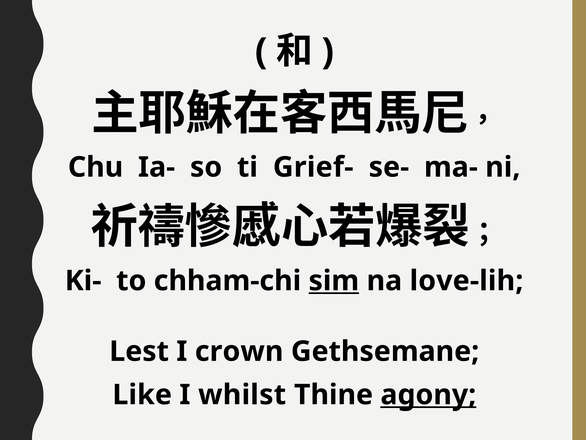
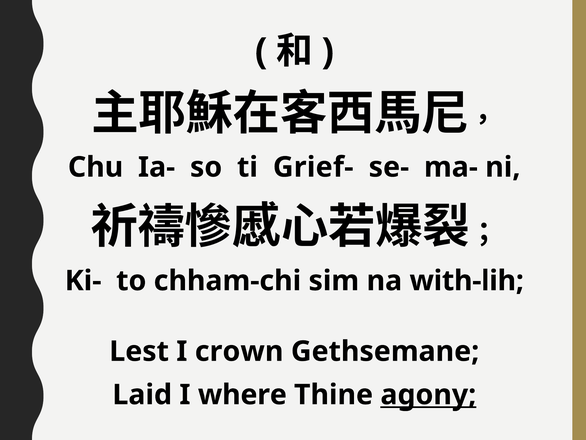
sim underline: present -> none (334, 281)
love-lih: love-lih -> with-lih (467, 281)
Like: Like -> Laid (142, 394)
whilst: whilst -> where (242, 394)
